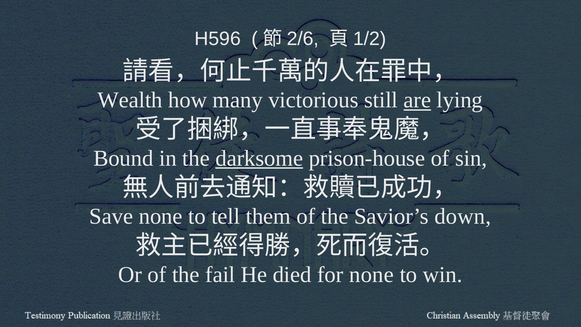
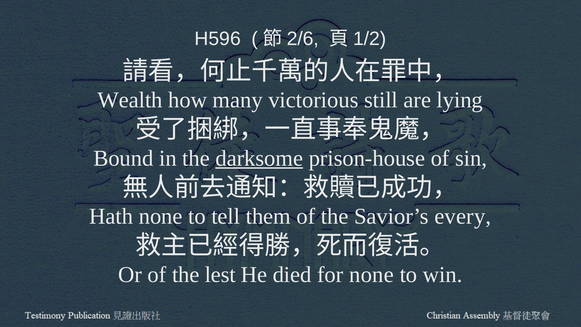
are underline: present -> none (417, 100)
Save: Save -> Hath (111, 216)
down: down -> every (463, 216)
fail: fail -> lest (220, 274)
